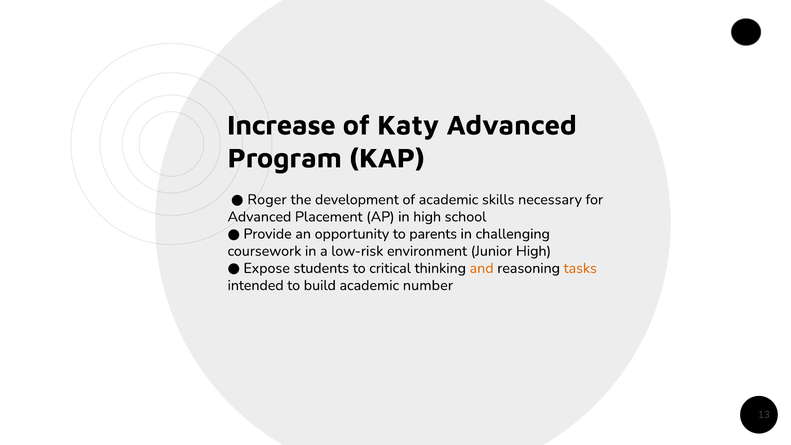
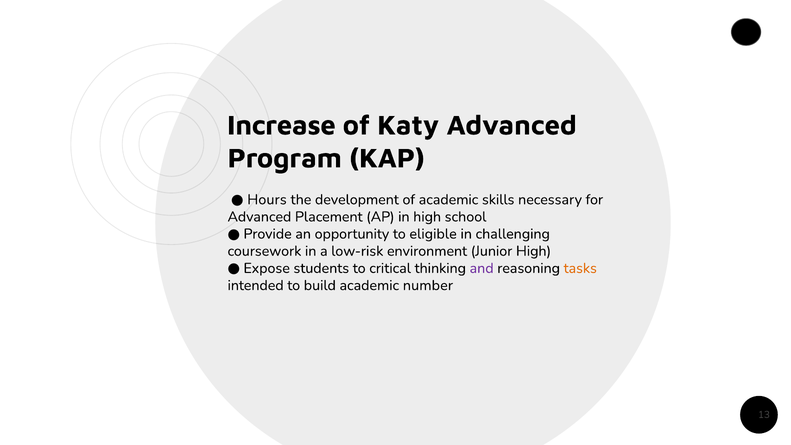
Roger: Roger -> Hours (267, 200)
parents: parents -> eligible (433, 234)
and colour: orange -> purple (482, 268)
